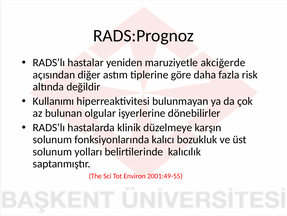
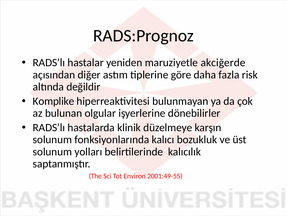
Kullanımı: Kullanımı -> Komplike (53, 101)
